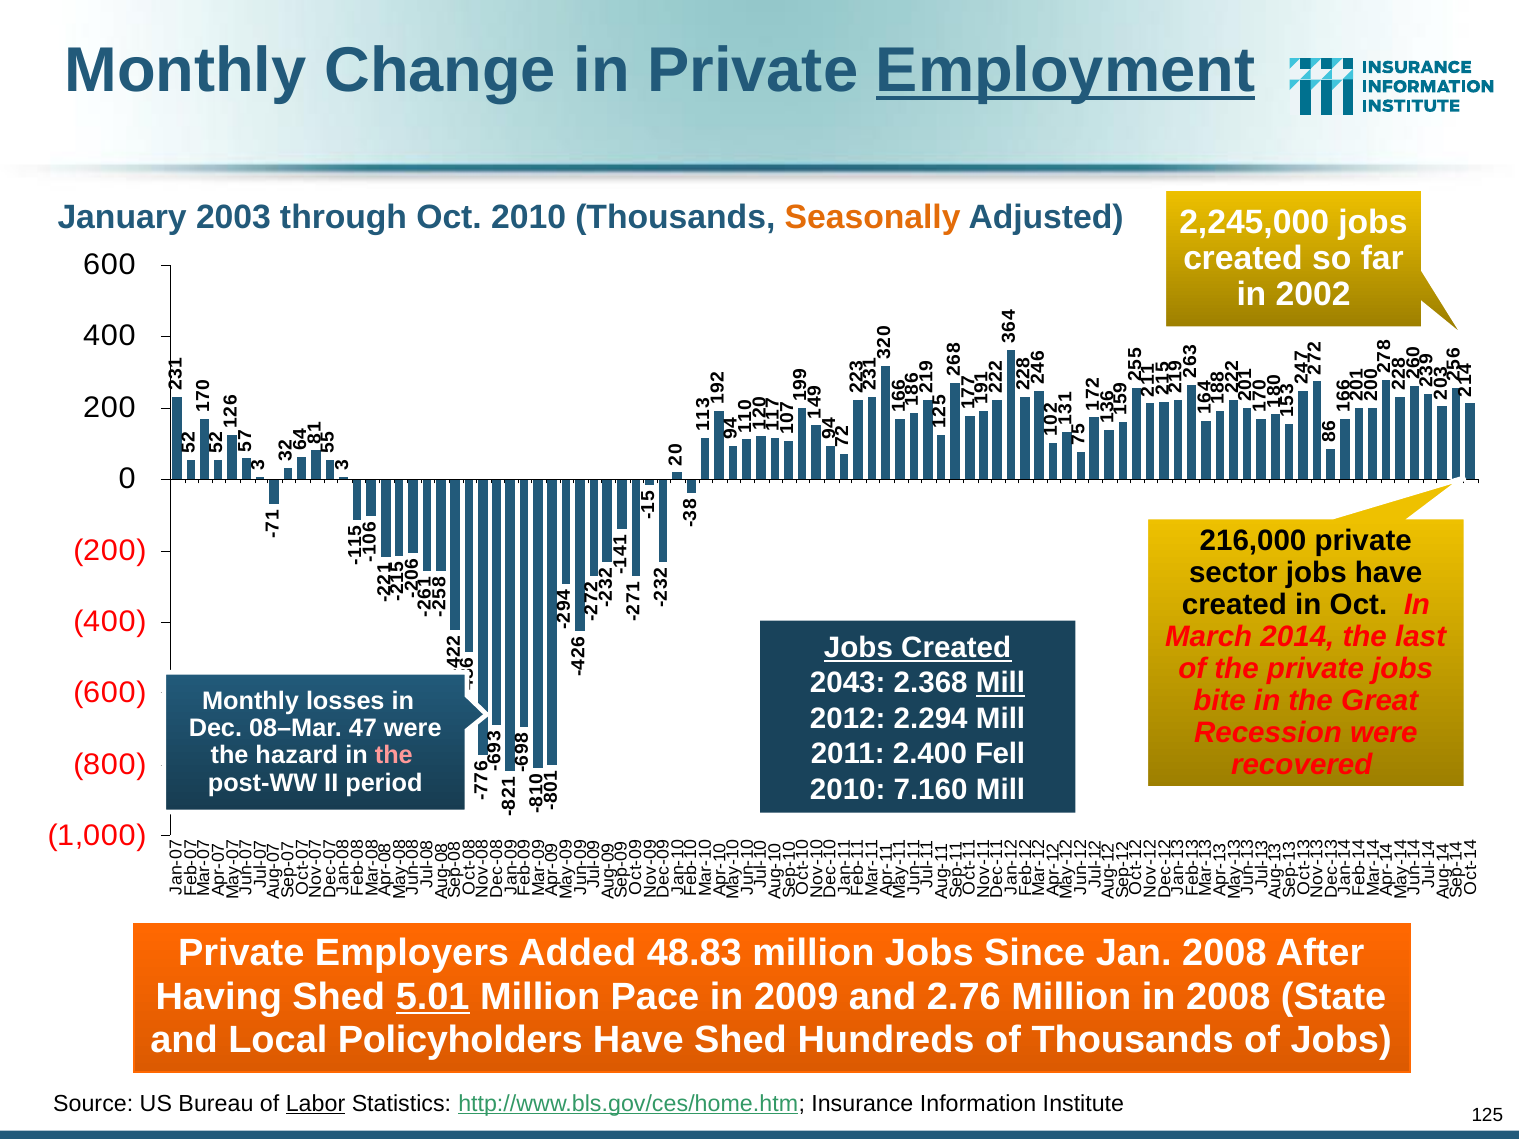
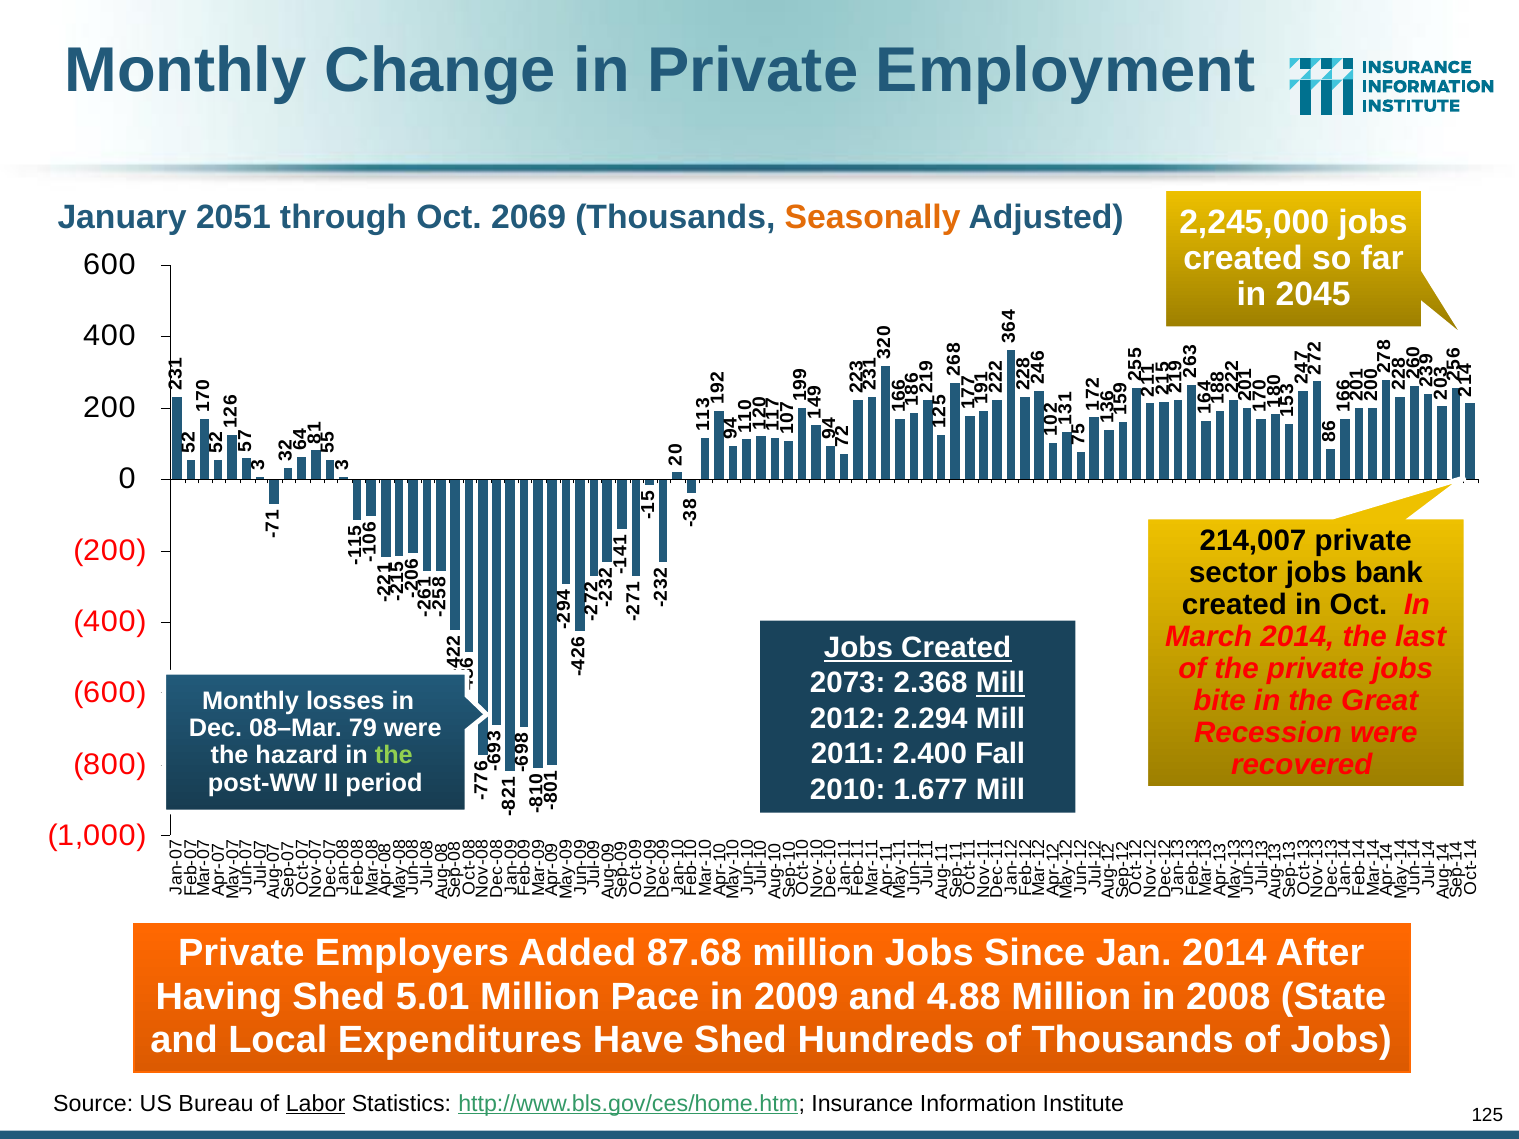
Employment underline: present -> none (1066, 71)
2003: 2003 -> 2051 (233, 217)
Oct 2010: 2010 -> 2069 (529, 217)
2002: 2002 -> 2045 (1313, 295)
216,000: 216,000 -> 214,007 (1253, 541)
jobs have: have -> bank (1389, 573)
2043: 2043 -> 2073 (848, 683)
47: 47 -> 79 (363, 728)
Fell: Fell -> Fall (1000, 754)
the colour: pink -> light green (394, 756)
7.160: 7.160 -> 1.677 (931, 790)
48.83: 48.83 -> 87.68 (694, 954)
Jan 2008: 2008 -> 2014 (1224, 954)
5.01 underline: present -> none (433, 997)
2.76: 2.76 -> 4.88 (964, 997)
Policyholders: Policyholders -> Expenditures (460, 1040)
